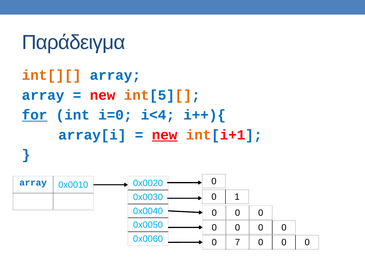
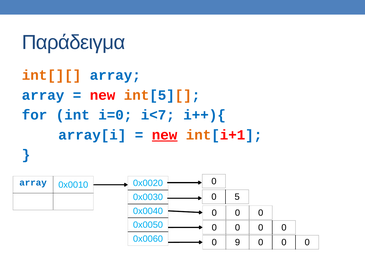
for underline: present -> none (35, 115)
i<4: i<4 -> i<7 (158, 115)
1: 1 -> 5 (237, 197)
7: 7 -> 9 (237, 242)
